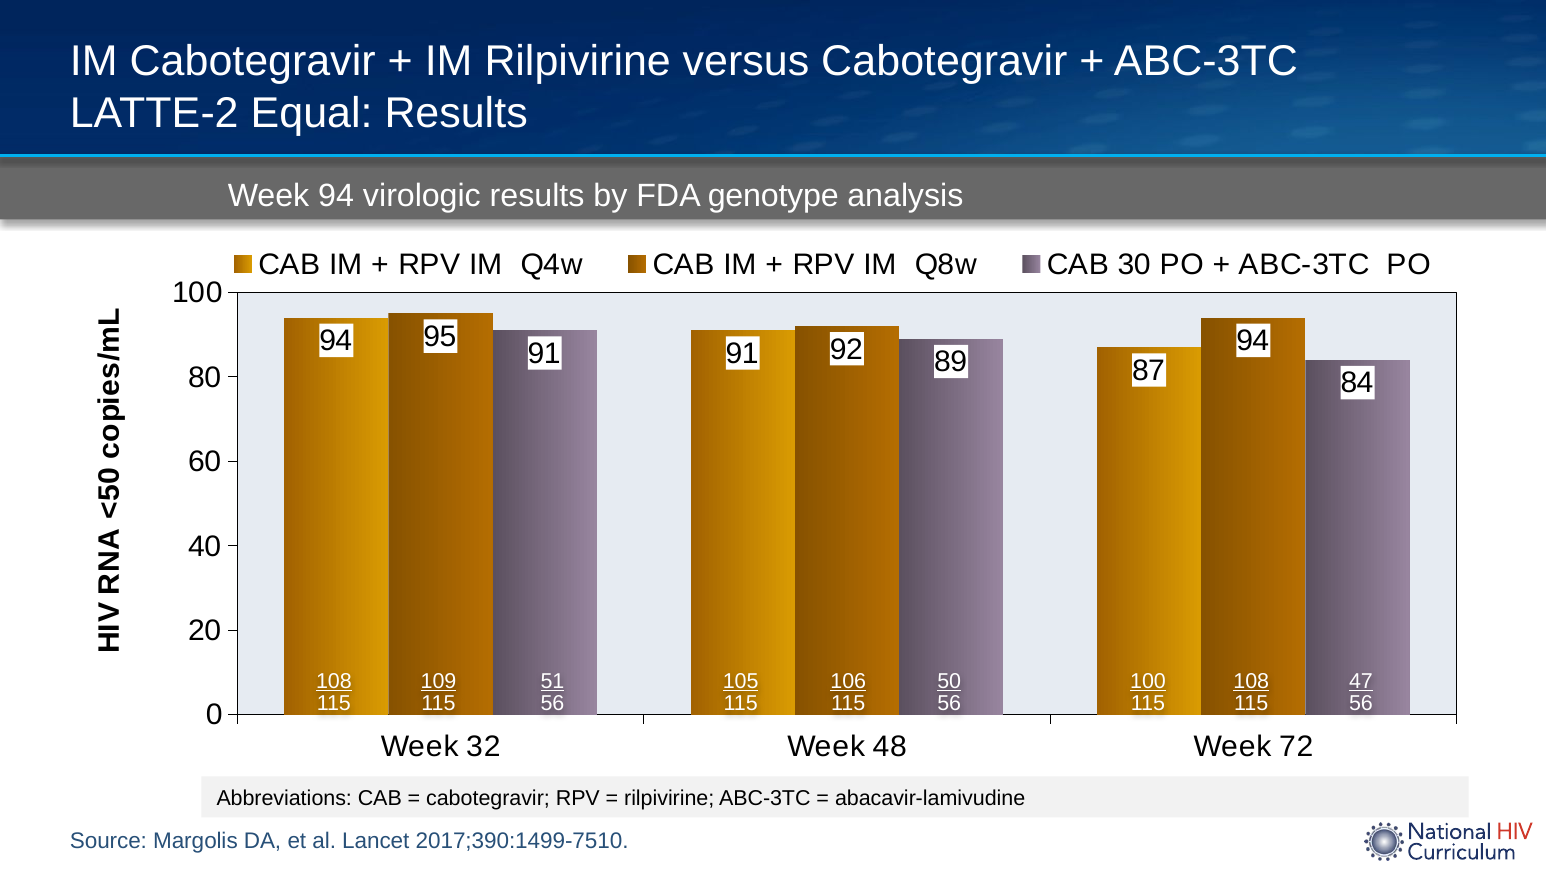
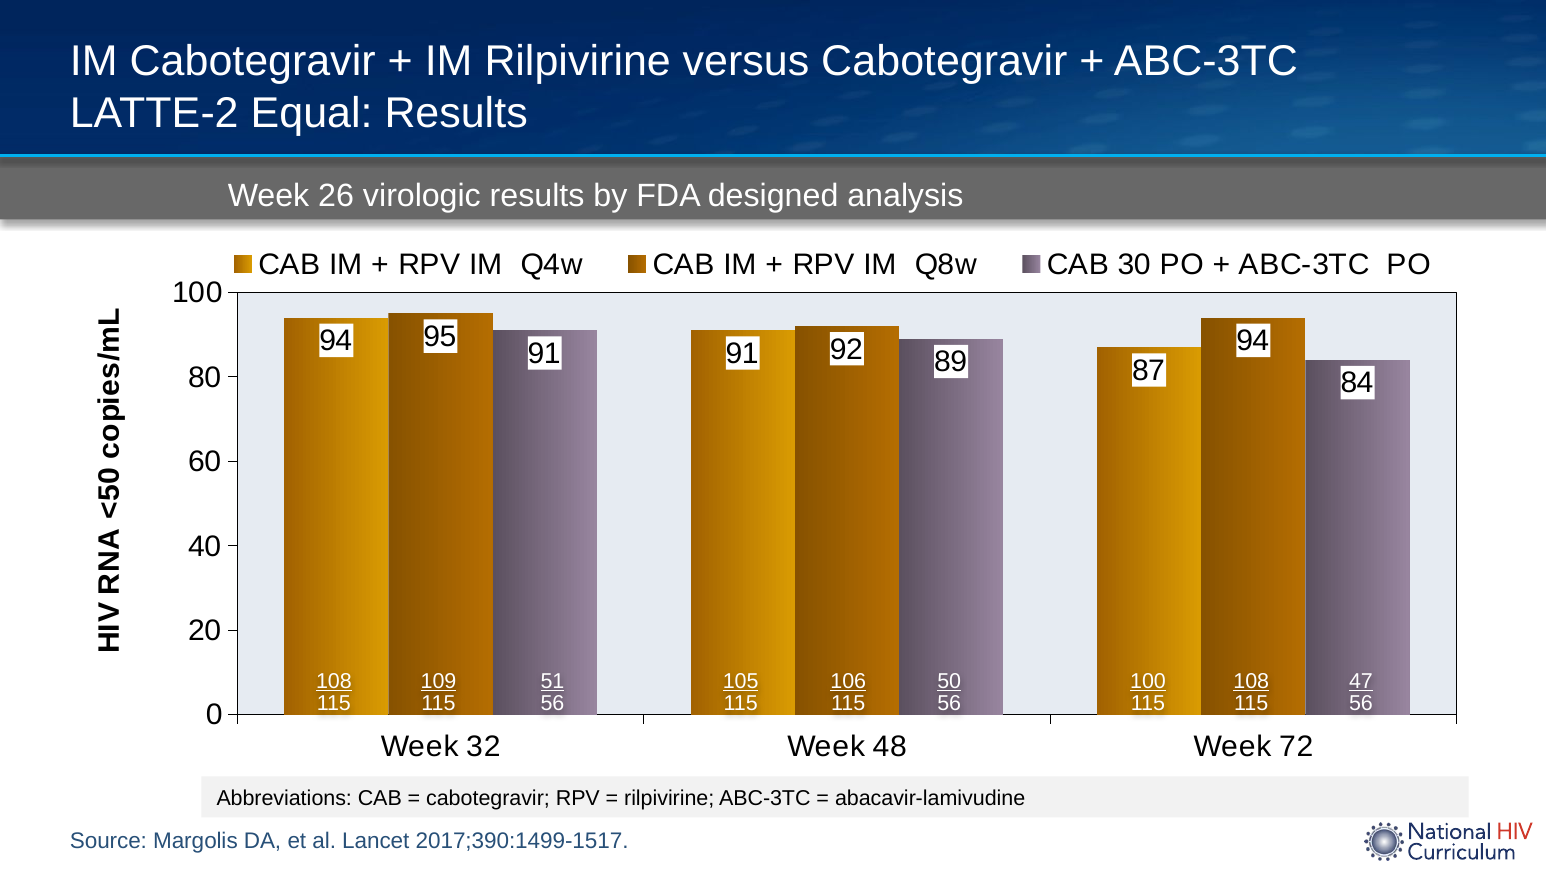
Week 94: 94 -> 26 (336, 196)
genotype: genotype -> designed (773, 196)
2017;390:1499-7510: 2017;390:1499-7510 -> 2017;390:1499-1517 (522, 841)
